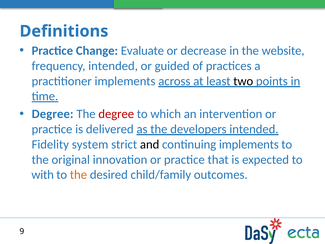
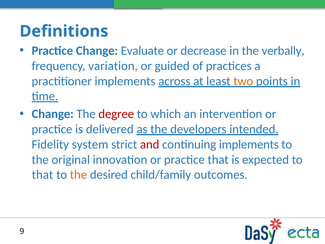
website: website -> verbally (283, 51)
frequency intended: intended -> variation (113, 66)
two colour: black -> orange (243, 81)
Degree: Degree -> Change (53, 114)
and colour: black -> red (150, 144)
with: with -> that (43, 175)
